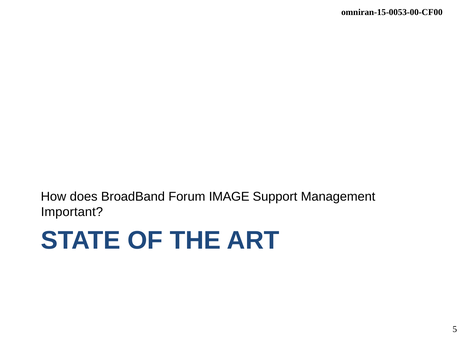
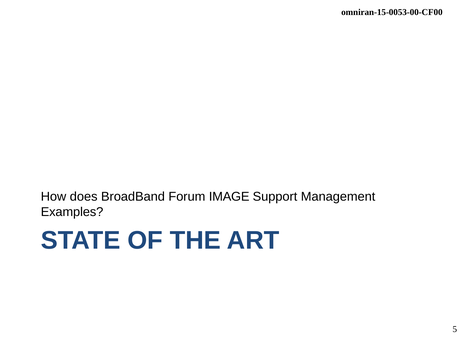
Important: Important -> Examples (72, 212)
